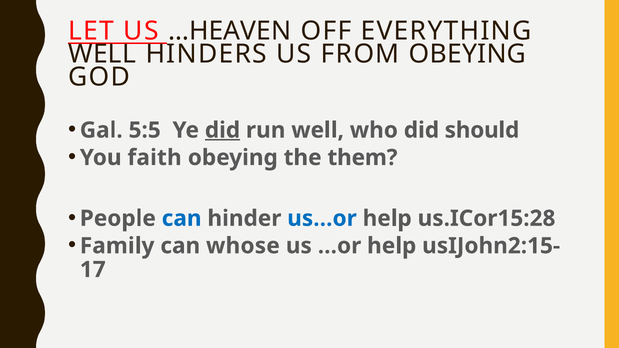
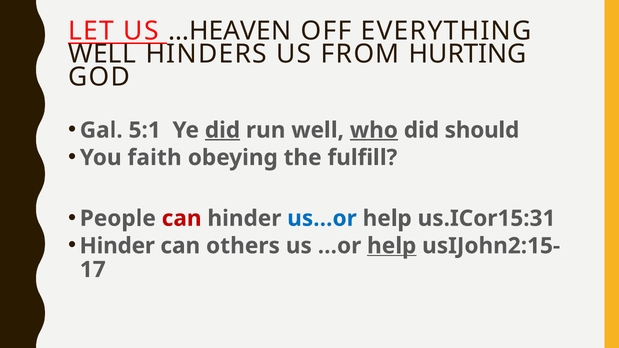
FROM OBEYING: OBEYING -> HURTING (468, 54)
5:5: 5:5 -> 5:1 (145, 130)
who underline: none -> present (374, 130)
them: them -> fulfill (362, 158)
can colour: blue -> red (182, 219)
us.ICor15:28: us.ICor15:28 -> us.ICor15:31 (487, 219)
Family: Family -> Hinder (117, 246)
whose: whose -> others (243, 246)
help underline: none -> present (392, 246)
